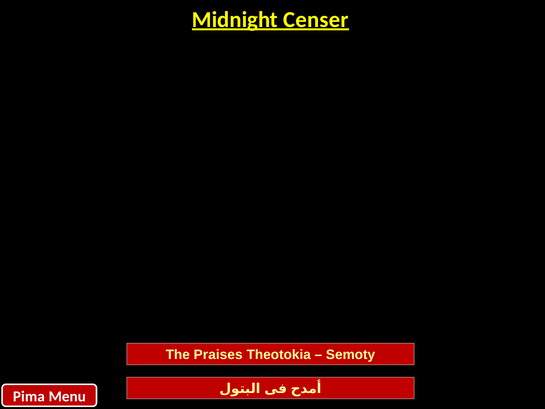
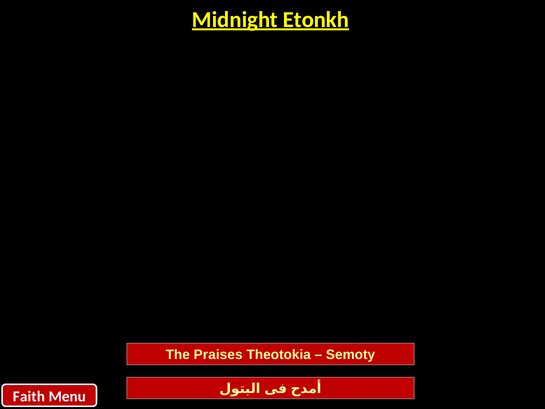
Censer: Censer -> Etonkh (316, 20)
Pima: Pima -> Faith (29, 396)
